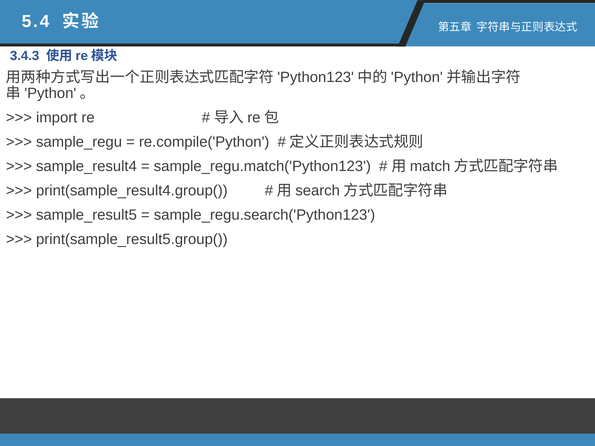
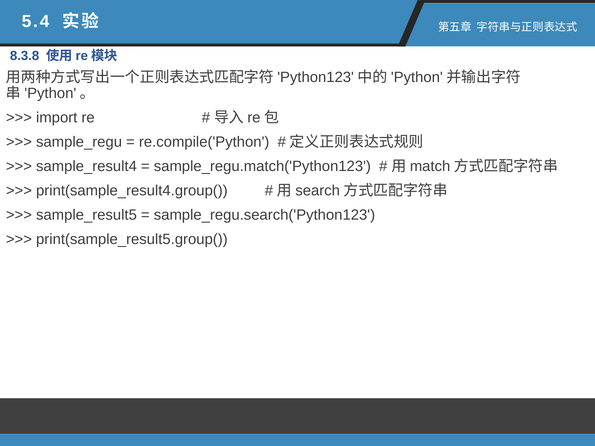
3.4.3: 3.4.3 -> 8.3.8 (25, 56)
